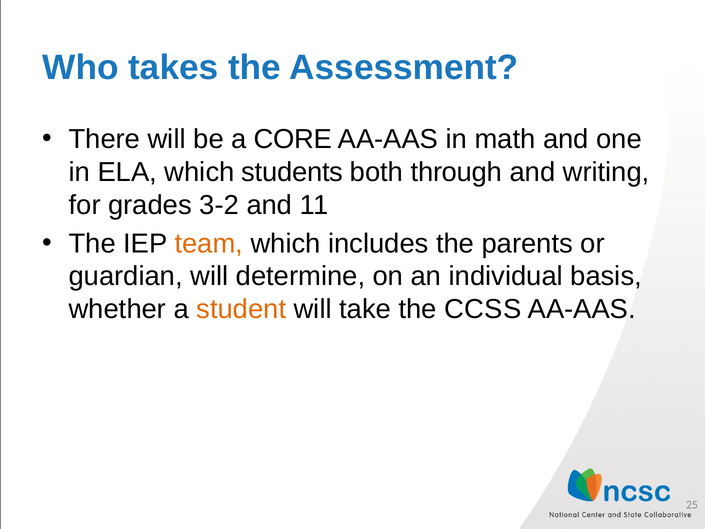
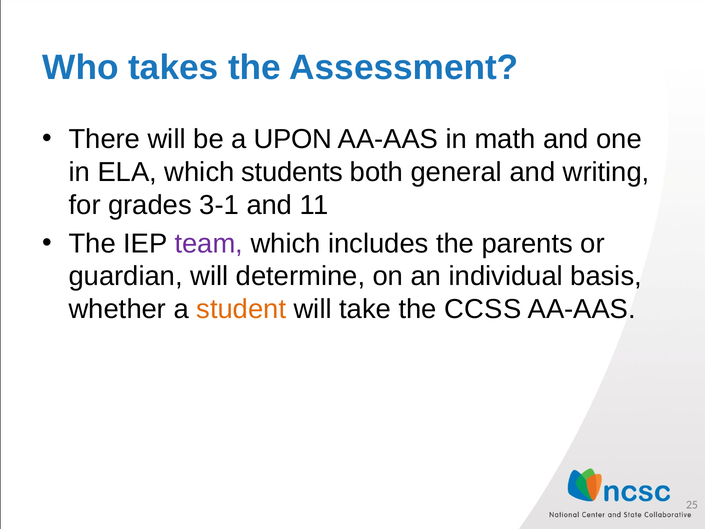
CORE: CORE -> UPON (293, 139)
through: through -> general (456, 172)
3-2: 3-2 -> 3-1 (219, 205)
team colour: orange -> purple (209, 243)
